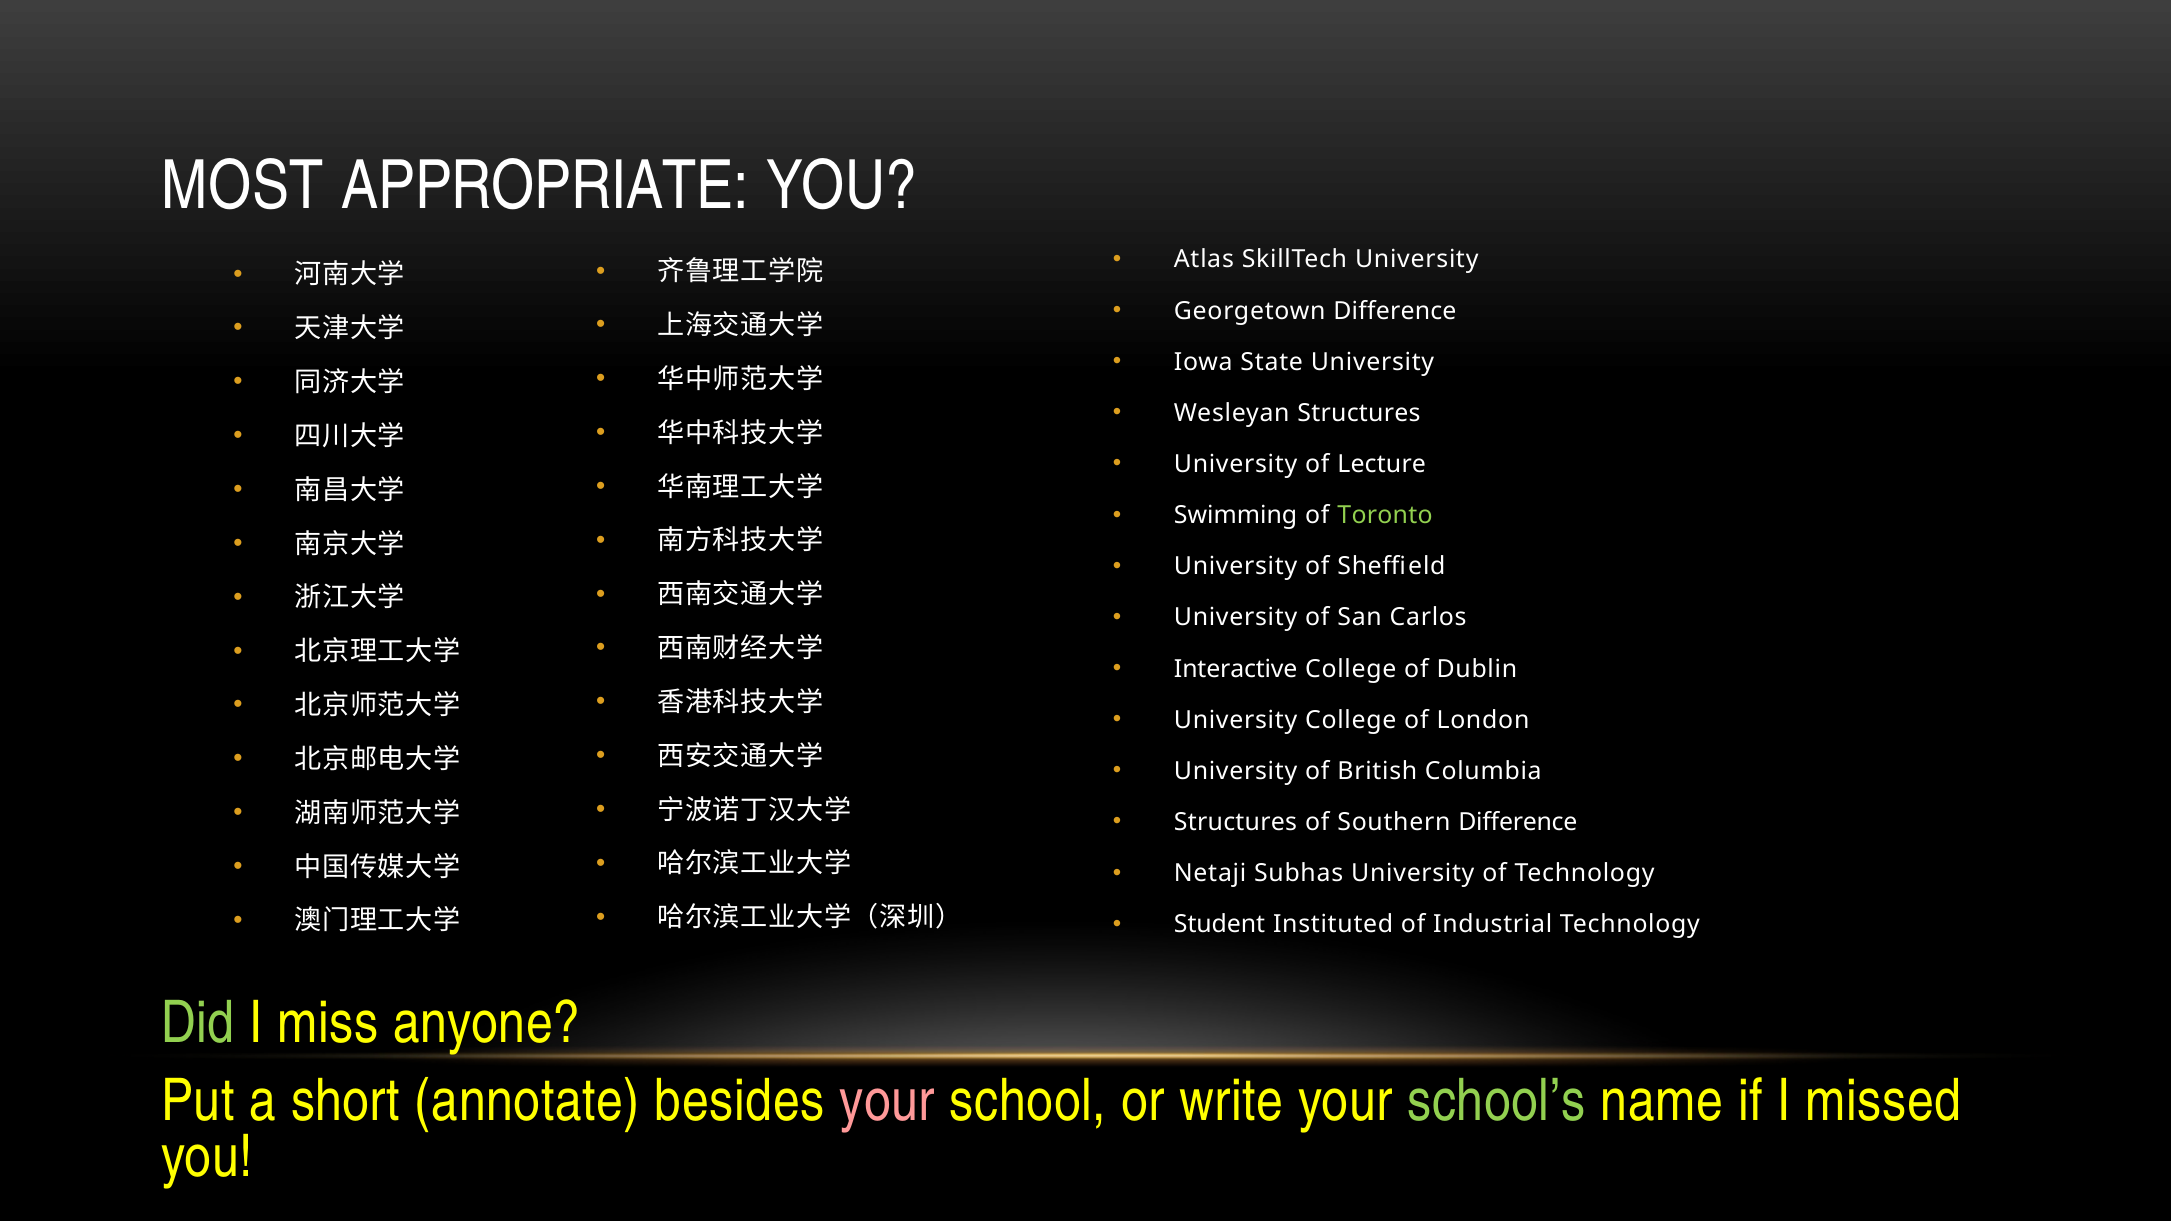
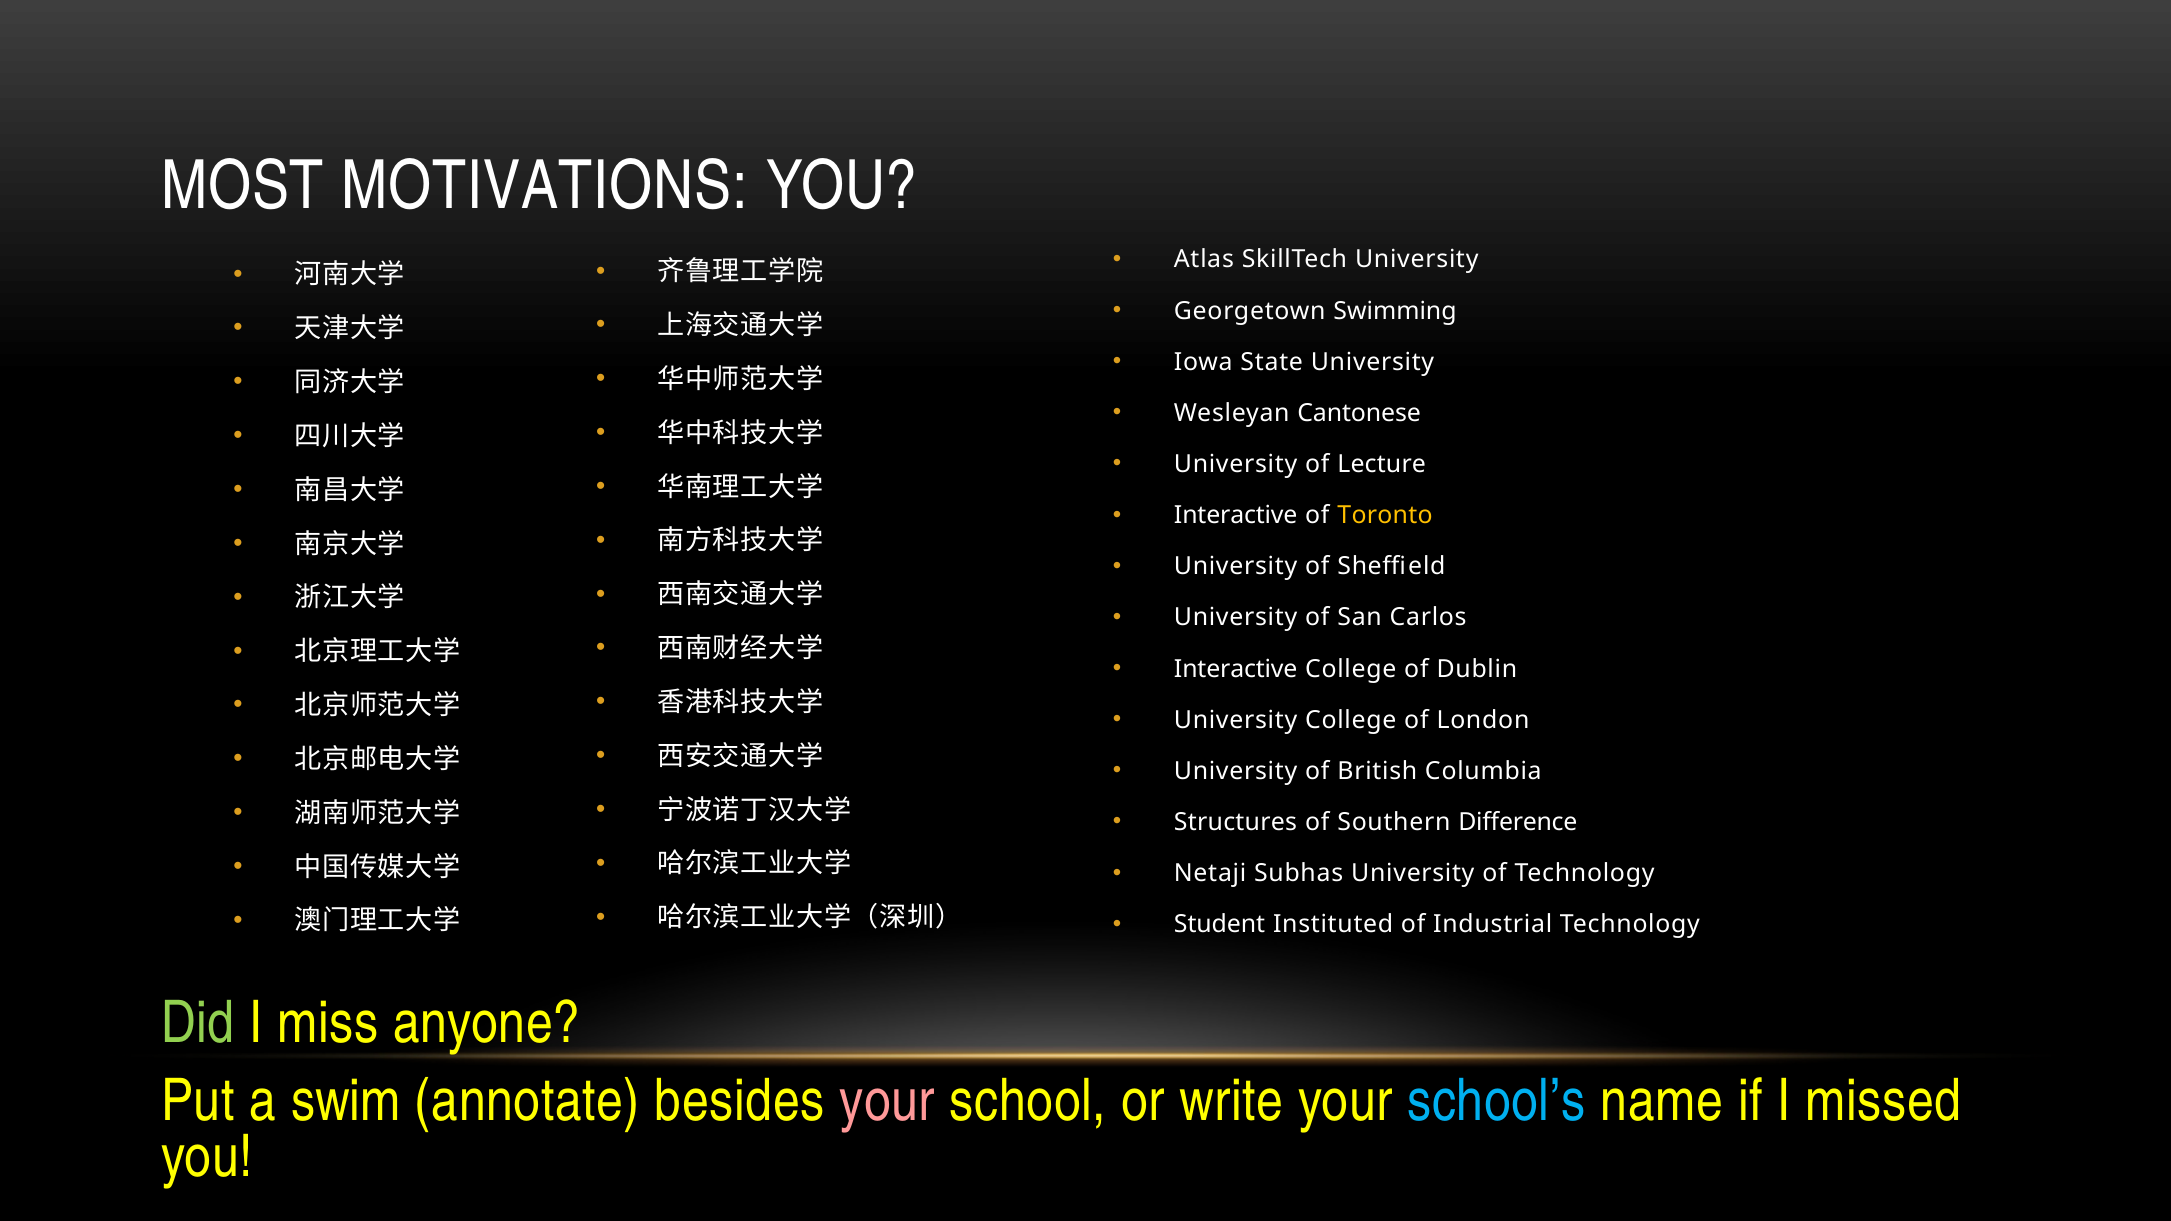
APPROPRIATE: APPROPRIATE -> MOTIVATIONS (545, 186)
Georgetown Difference: Difference -> Swimming (1395, 311)
Wesleyan Structures: Structures -> Cantonese (1359, 413)
Swimming: Swimming -> Interactive (1236, 516)
Toronto colour: light green -> yellow (1385, 516)
short: short -> swim (346, 1101)
school’s colour: light green -> light blue (1497, 1101)
